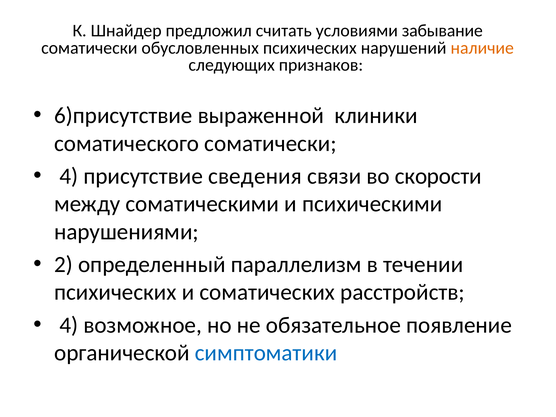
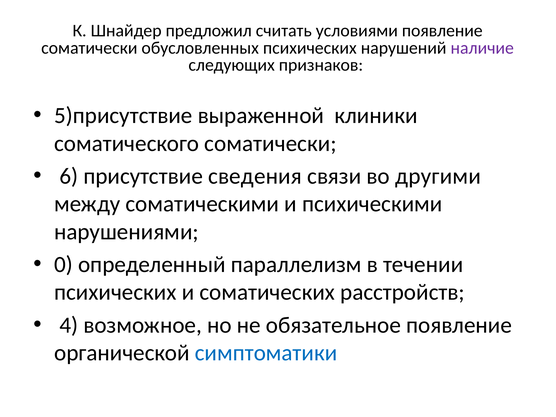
условиями забывание: забывание -> появление (442, 31)
наличие colour: orange -> purple (482, 48)
6)присутствие: 6)присутствие -> 5)присутствие (123, 116)
4: 4 -> 6 (69, 176)
скорости: скорости -> другими (438, 176)
2: 2 -> 0 (64, 264)
